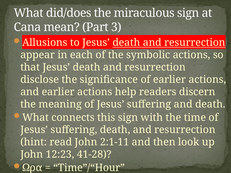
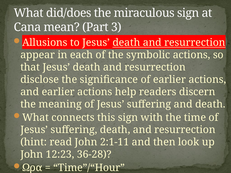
41-28: 41-28 -> 36-28 (94, 155)
